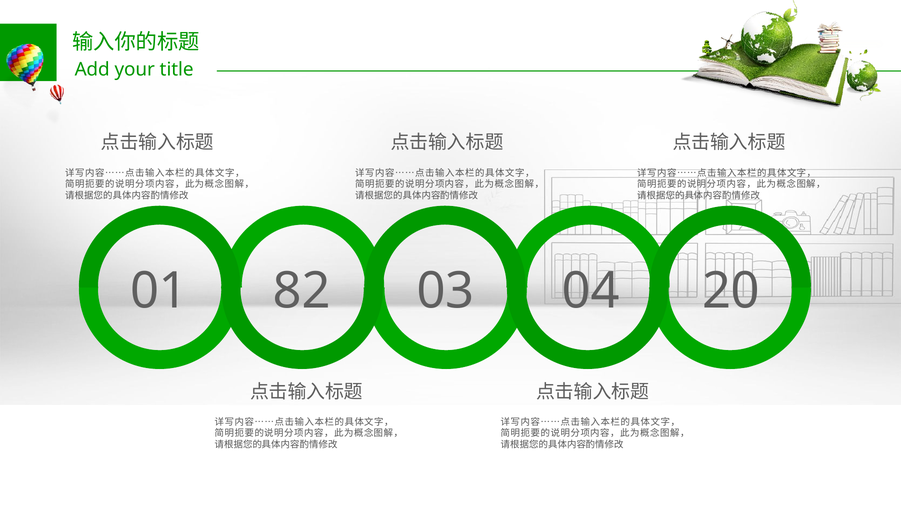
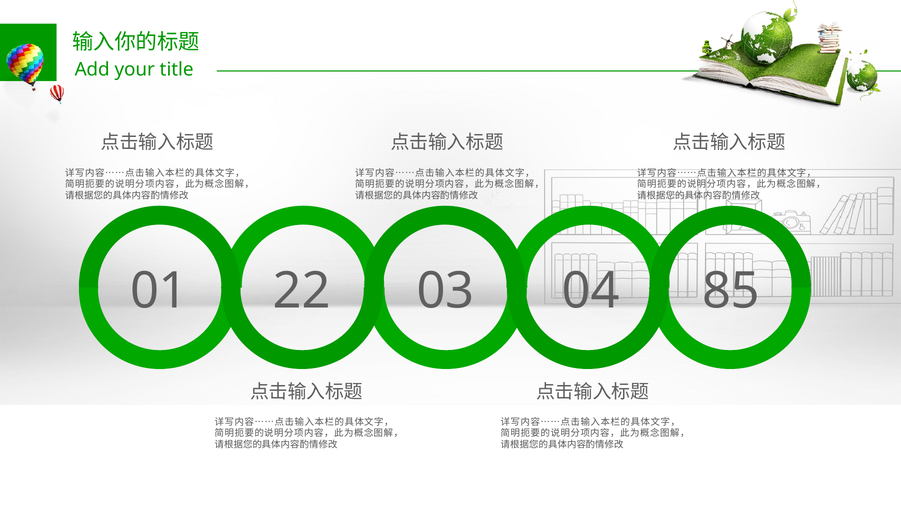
82: 82 -> 22 (302, 291)
20: 20 -> 85 (731, 291)
